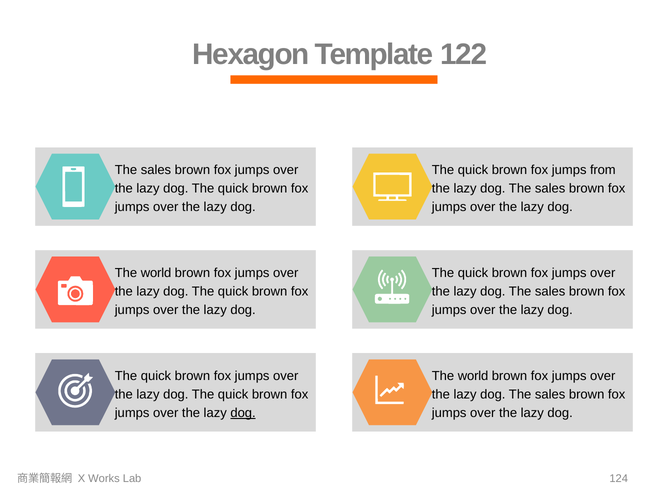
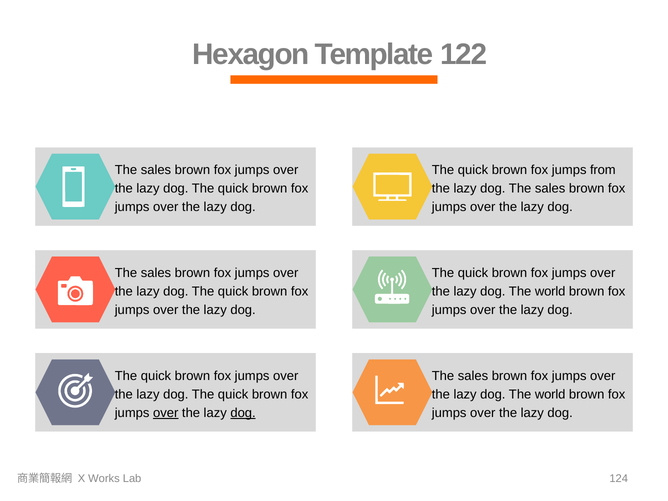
world: world -> sales (156, 273)
sales: sales -> world (550, 292)
world: world -> sales (473, 376)
sales: sales -> world (550, 394)
over underline: none -> present (166, 413)
